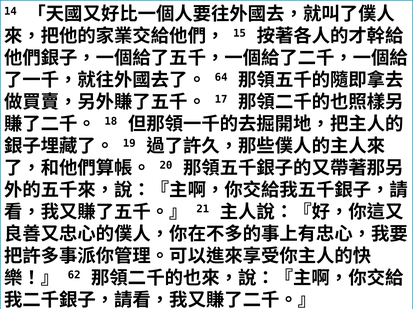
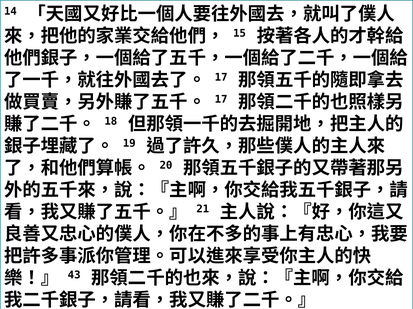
64: 64 -> 17 (221, 77)
62: 62 -> 43 (74, 276)
